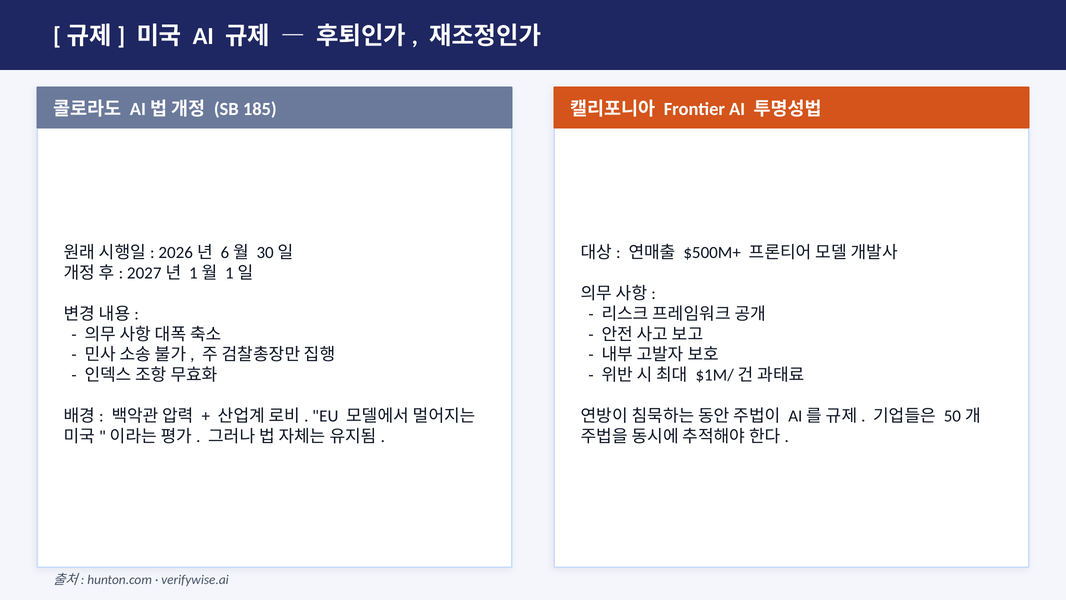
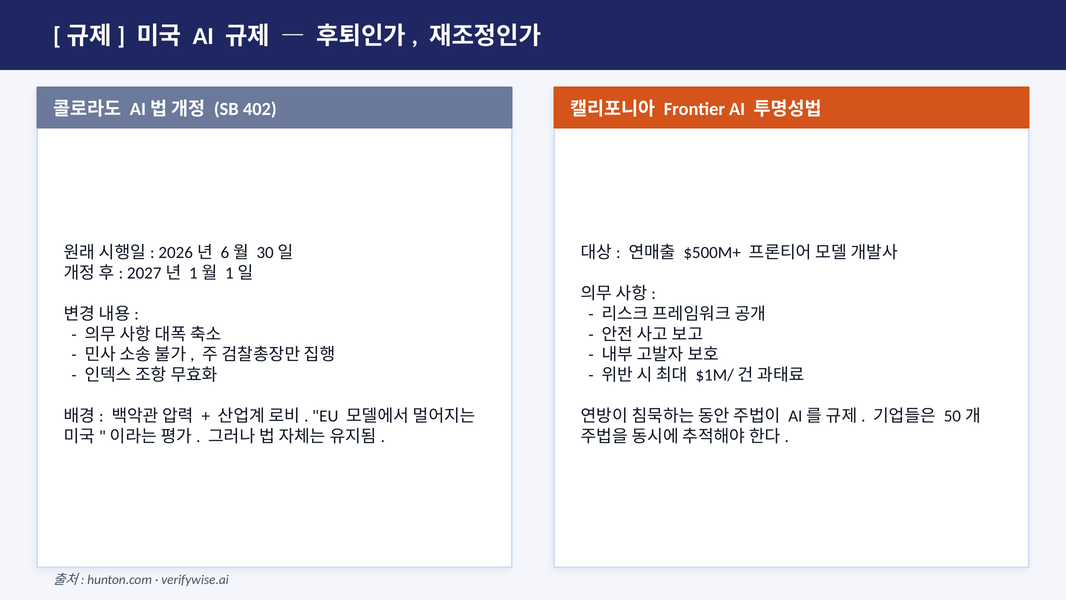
185: 185 -> 402 (260, 109)
